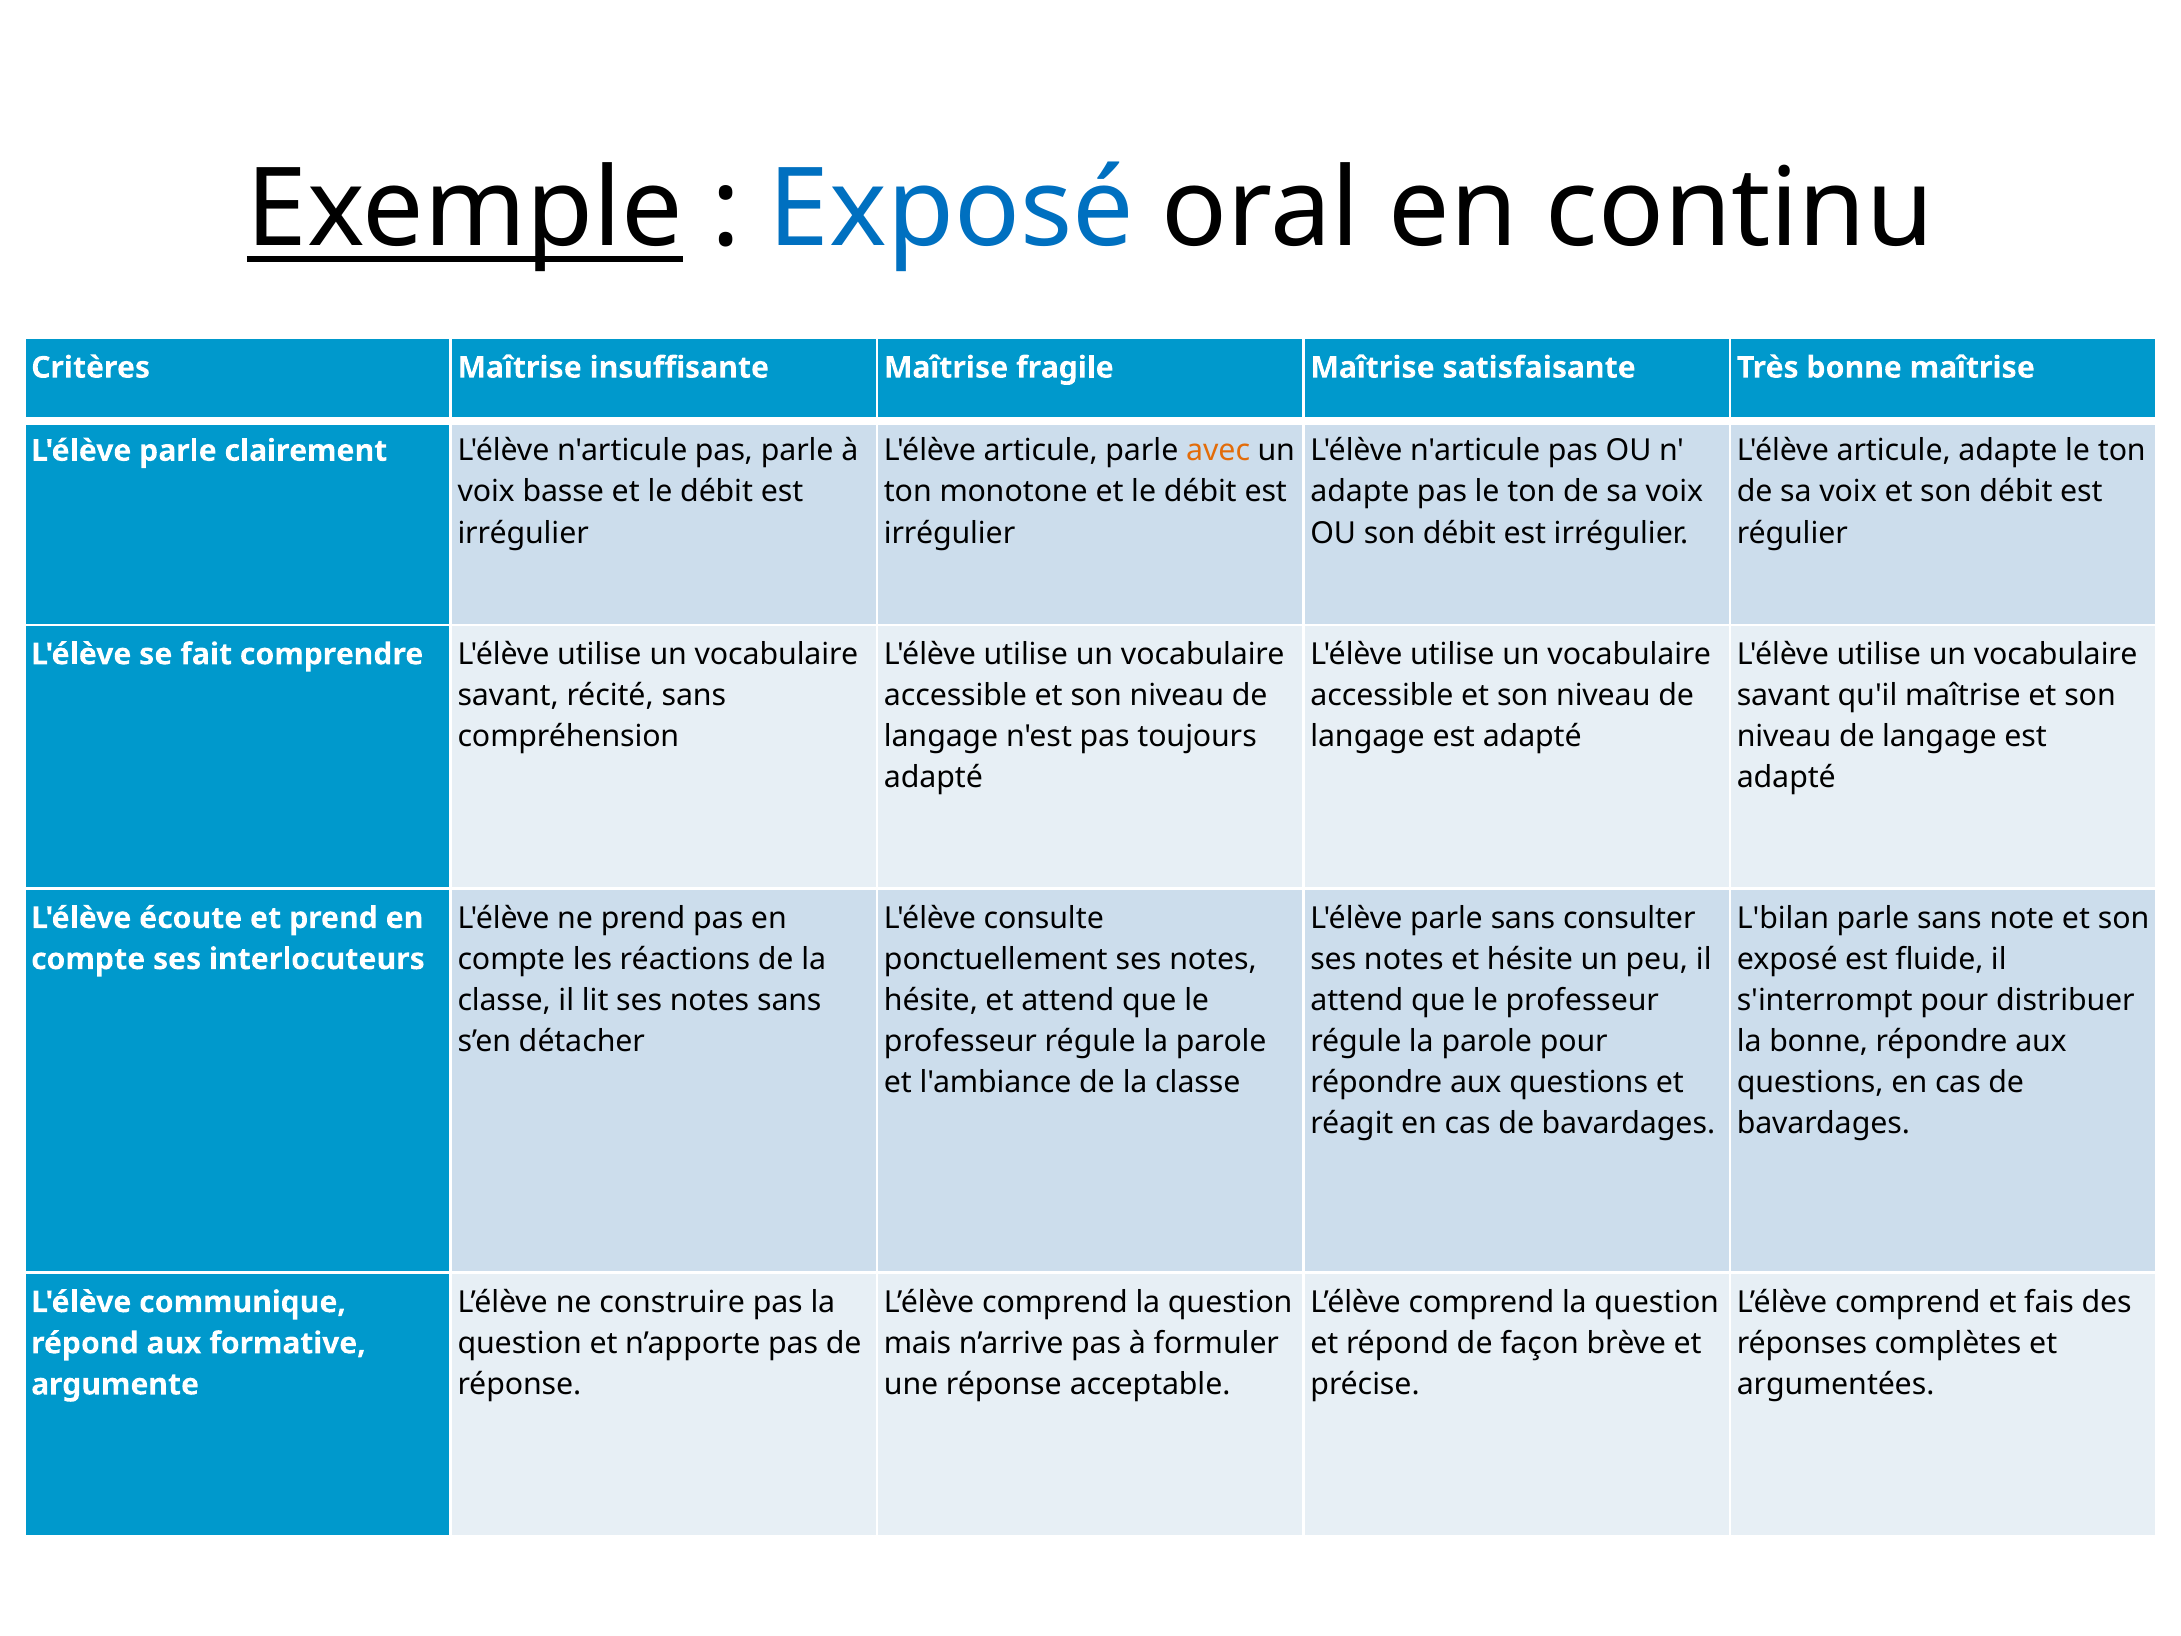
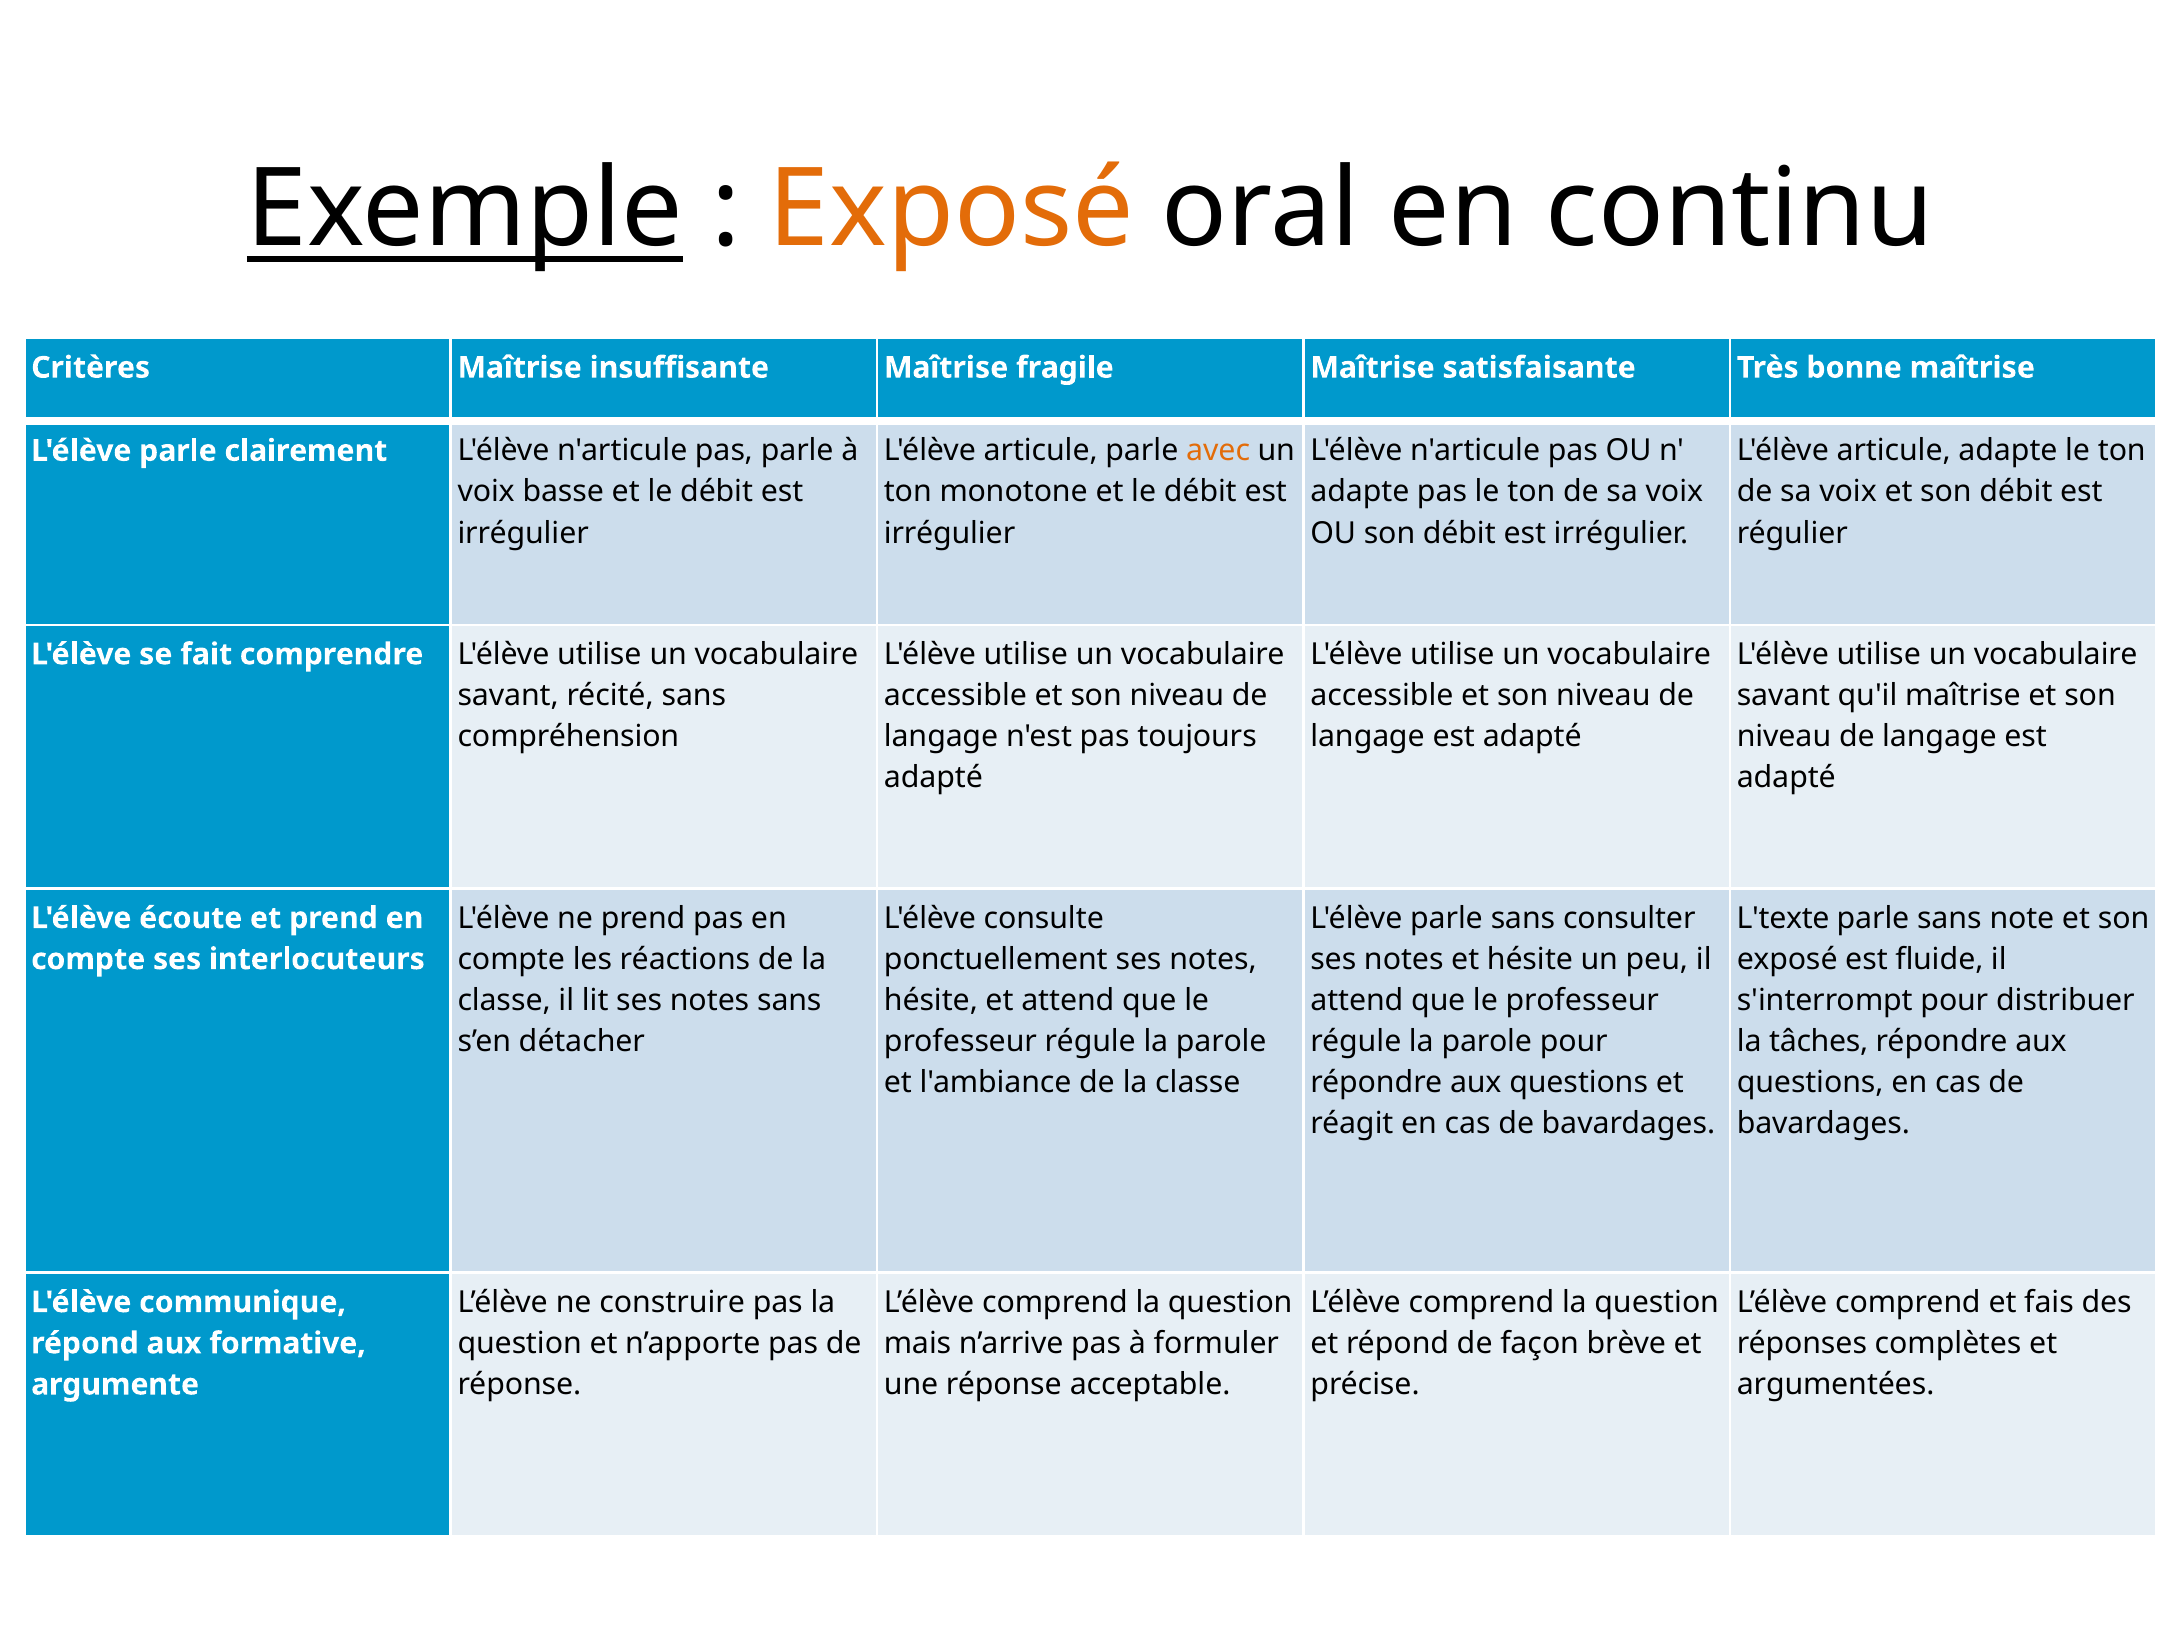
Exposé colour: blue -> orange (951, 209)
L'bilan: L'bilan -> L'texte (1783, 918)
la bonne: bonne -> tâches (1819, 1041)
